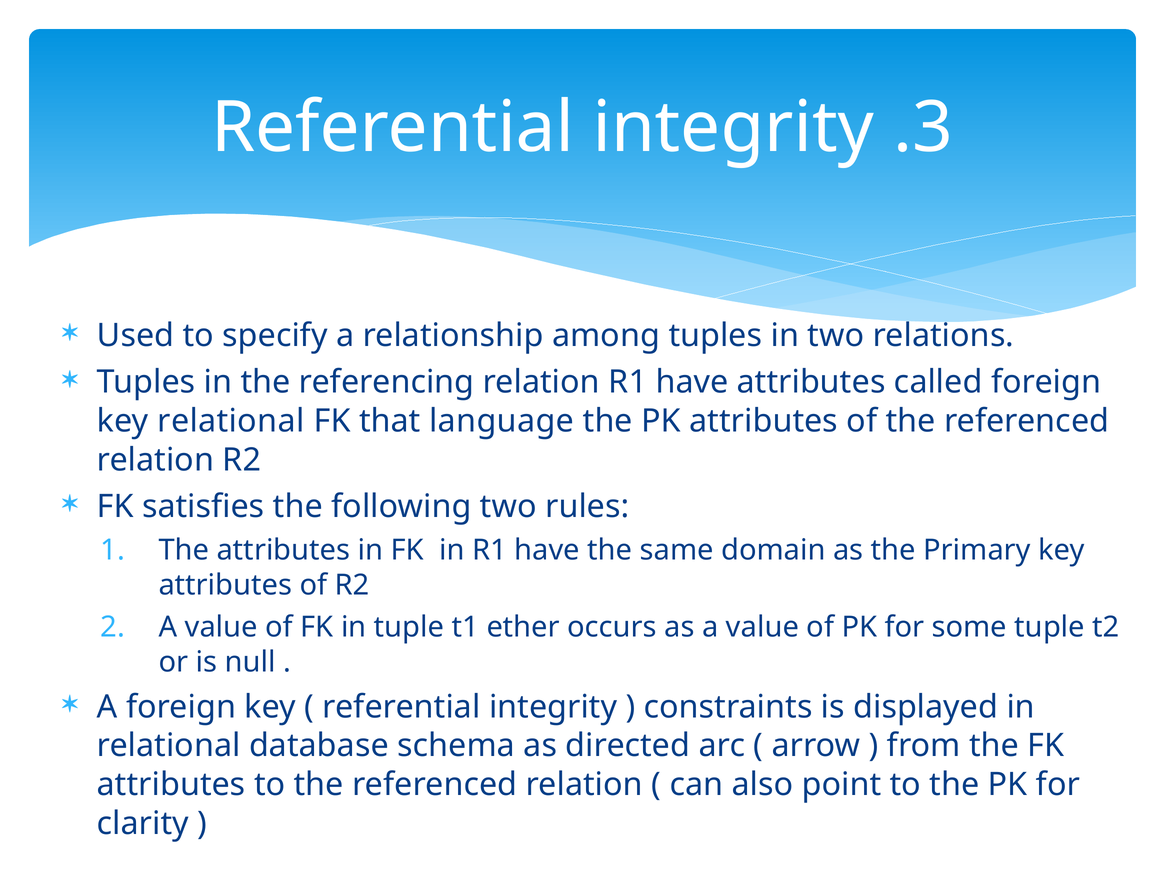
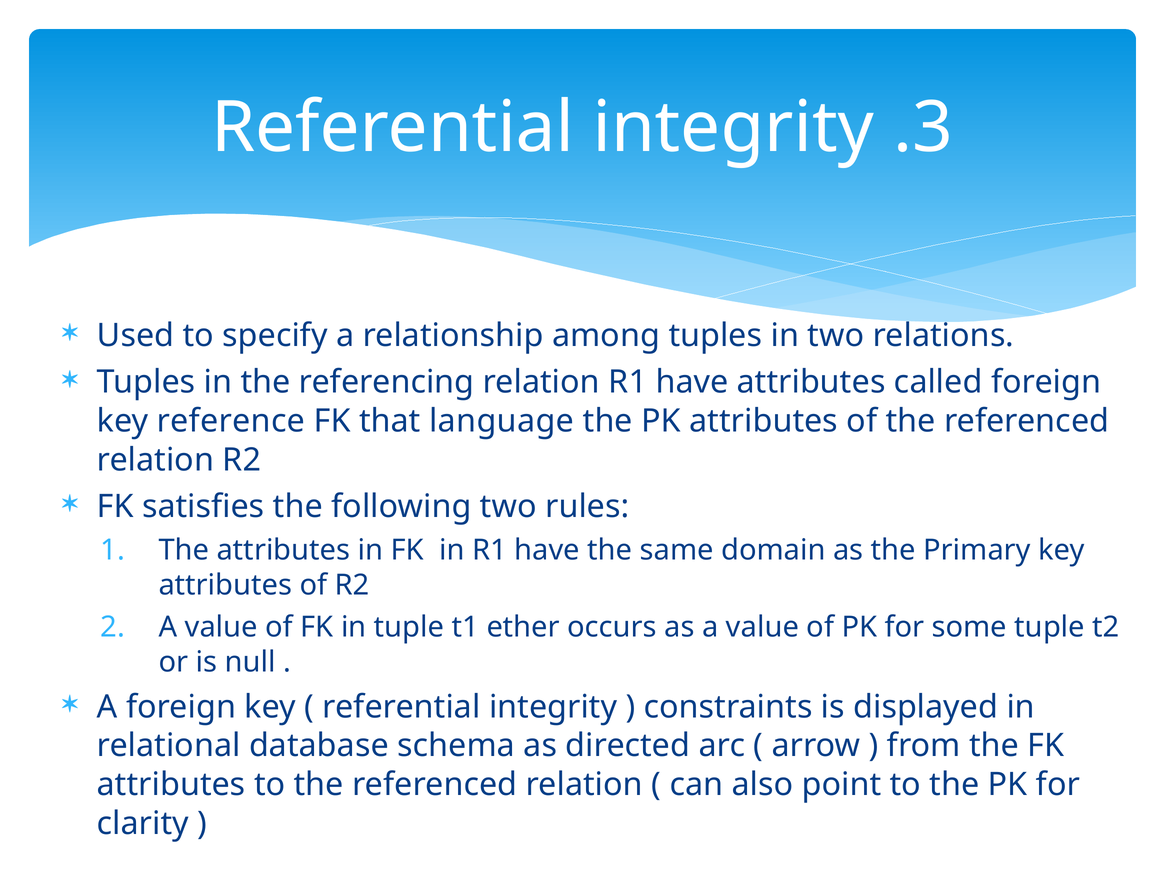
key relational: relational -> reference (231, 421)
